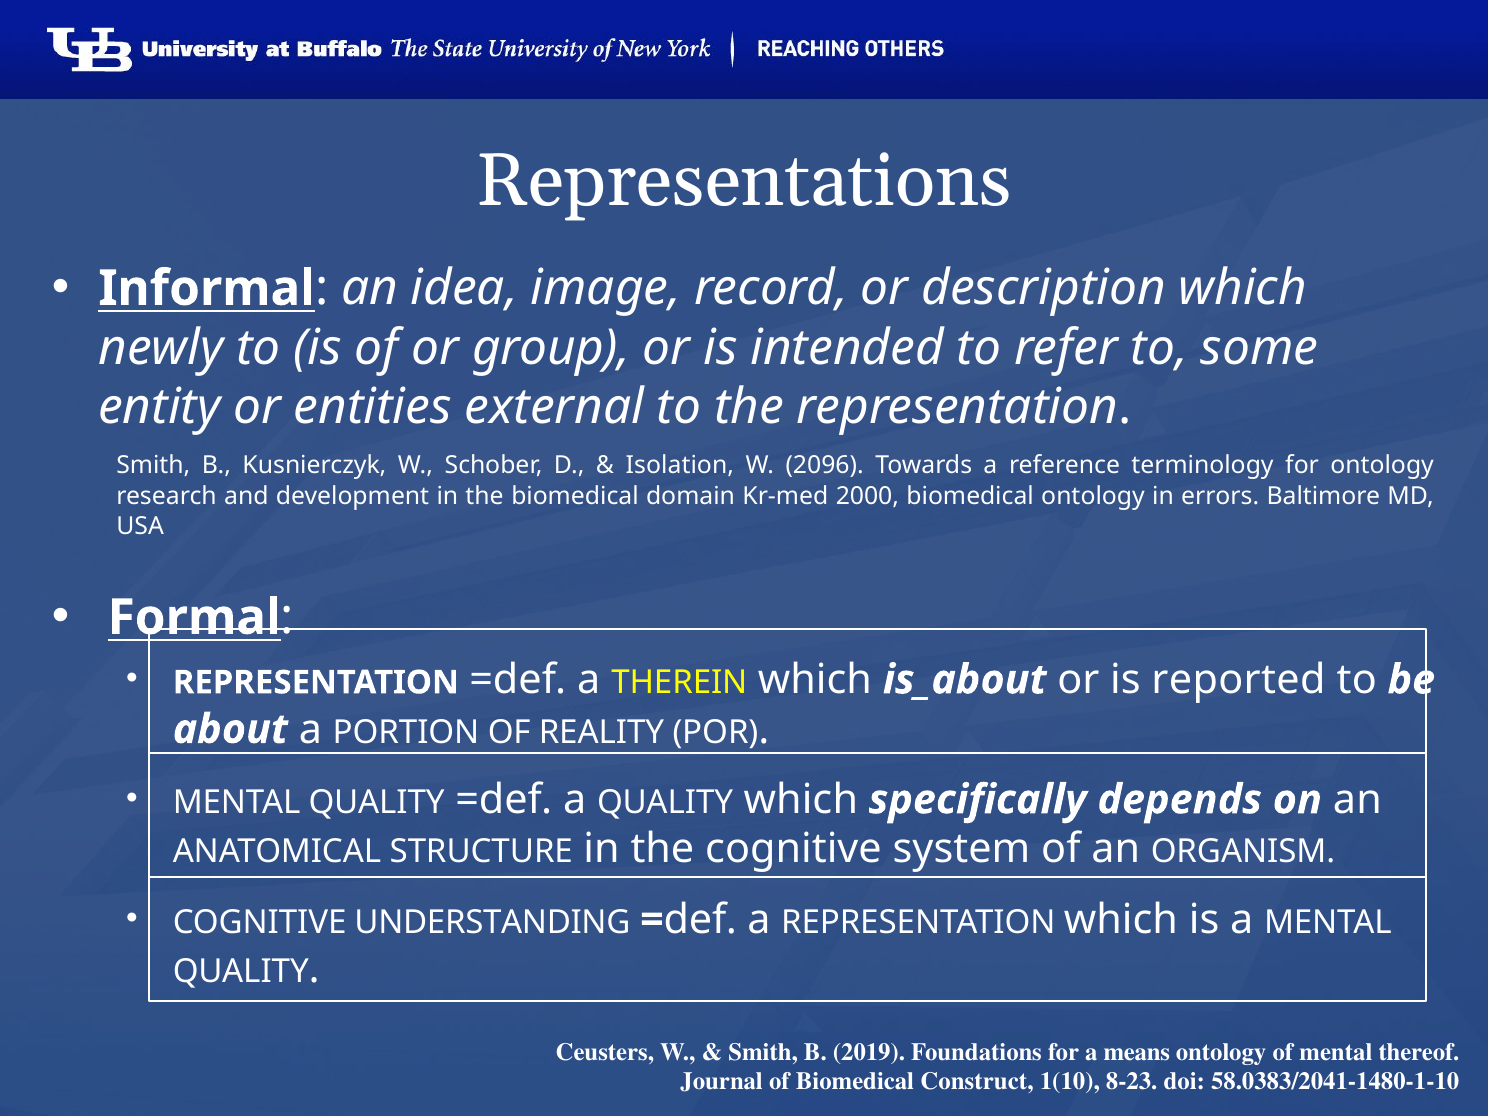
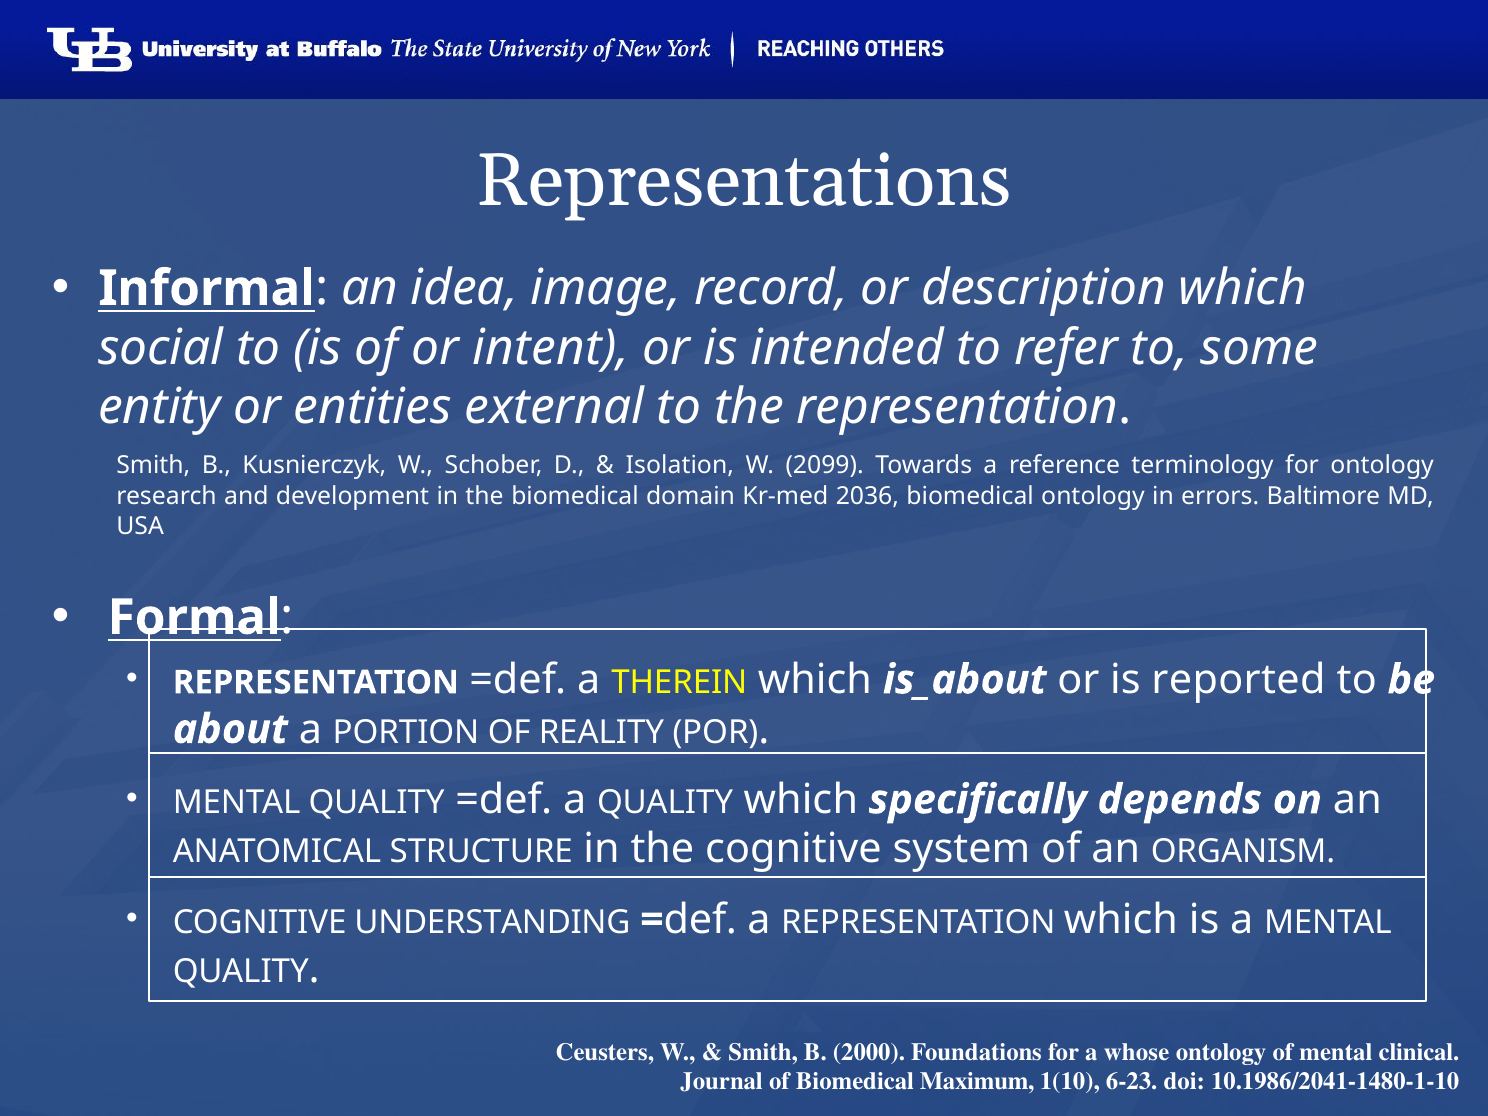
newly: newly -> social (161, 348)
group: group -> intent (551, 348)
2096: 2096 -> 2099 (825, 465)
2000: 2000 -> 2036 (867, 497)
2019: 2019 -> 2000 (869, 1052)
means: means -> whose (1137, 1052)
thereof: thereof -> clinical (1419, 1052)
Construct: Construct -> Maximum (977, 1082)
8-23: 8-23 -> 6-23 (1132, 1082)
58.0383/2041-1480-1-10: 58.0383/2041-1480-1-10 -> 10.1986/2041-1480-1-10 (1335, 1082)
